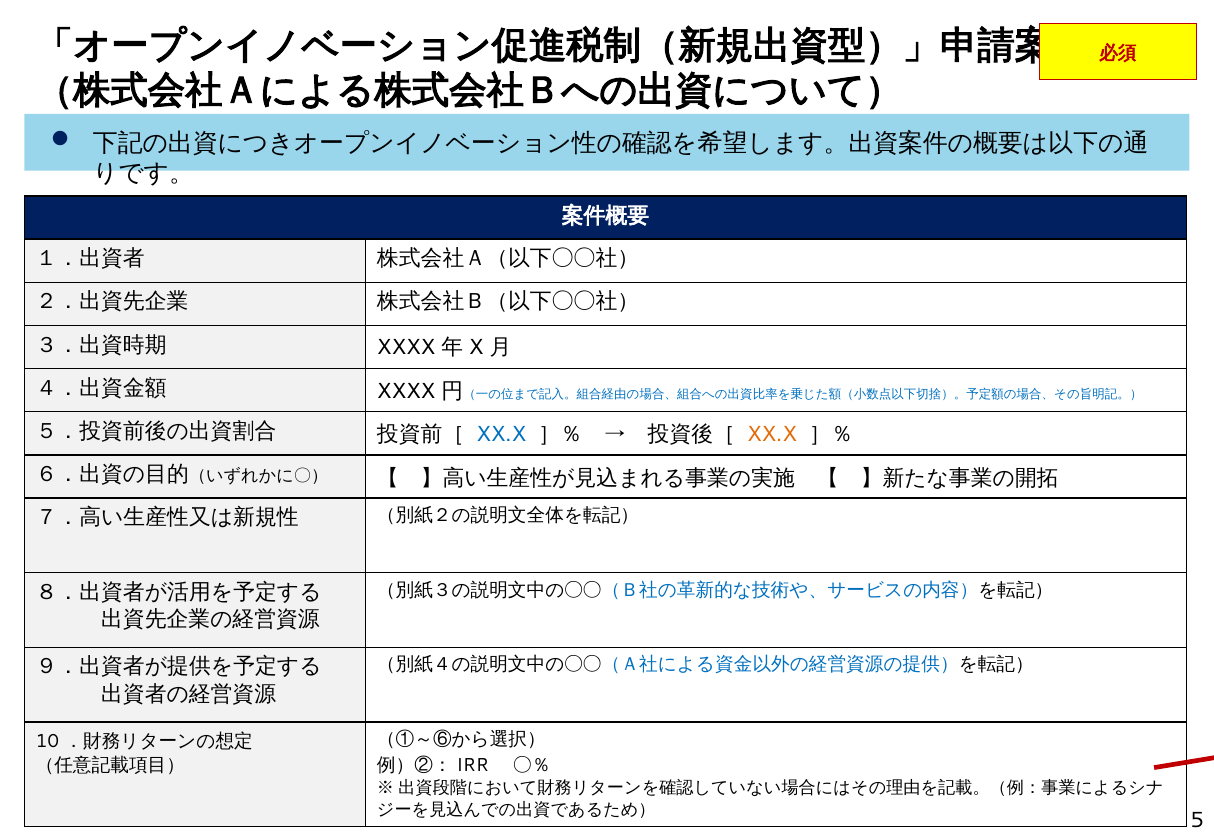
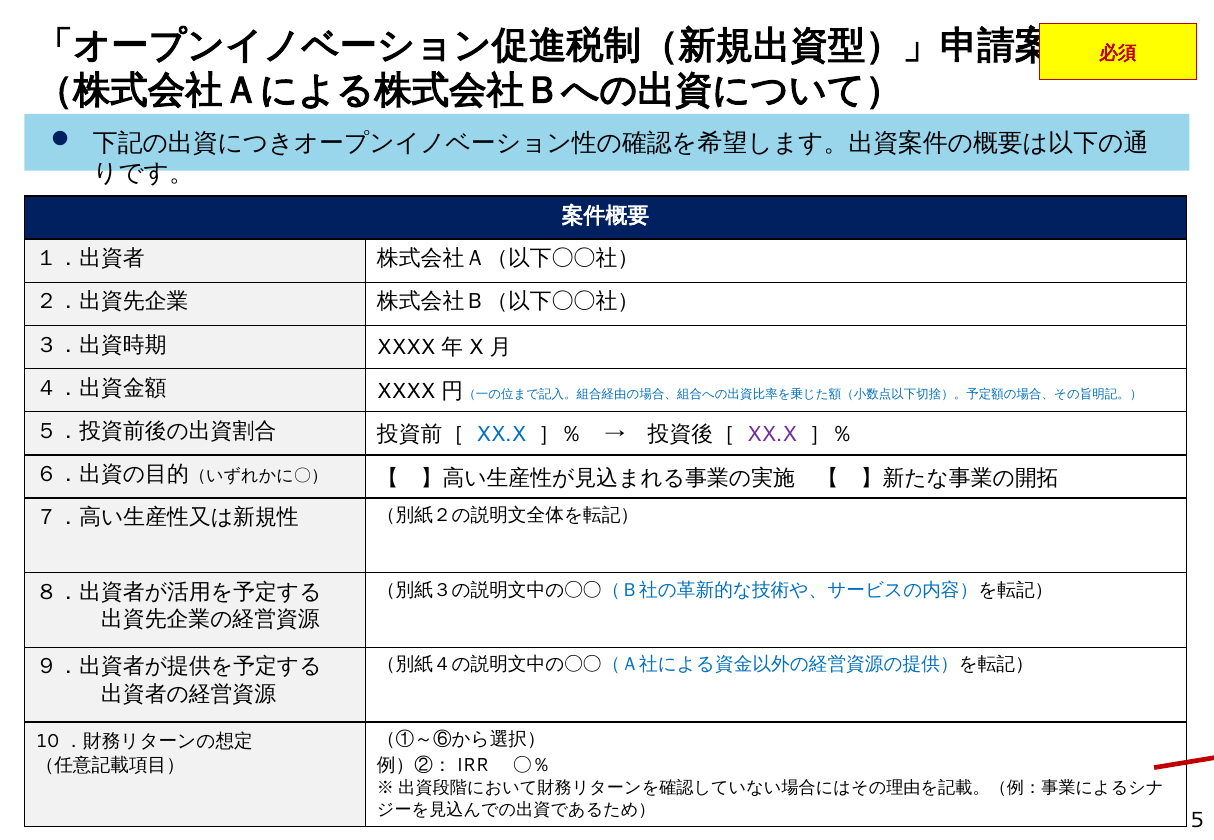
XX.X colour: orange -> purple (772, 434)
